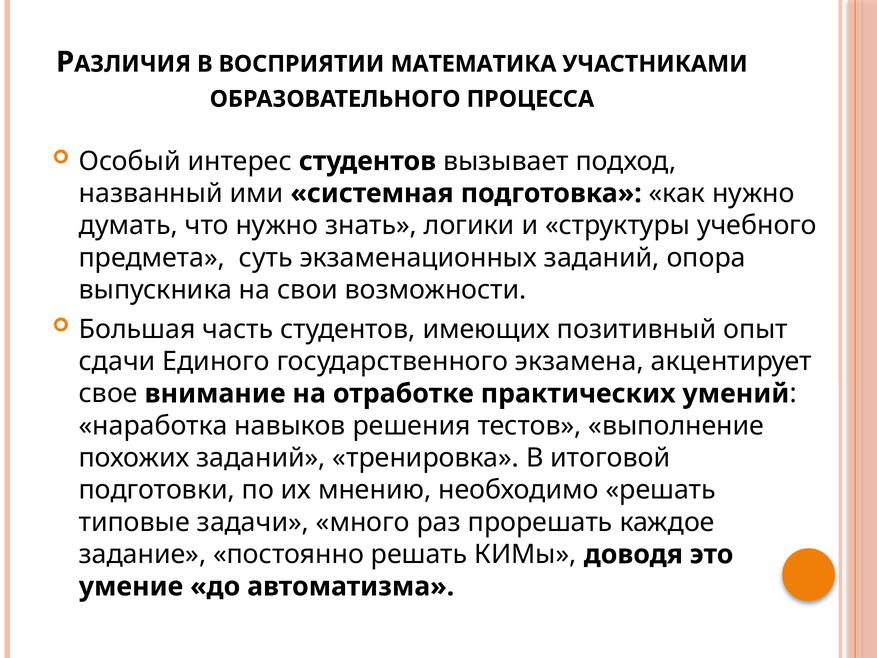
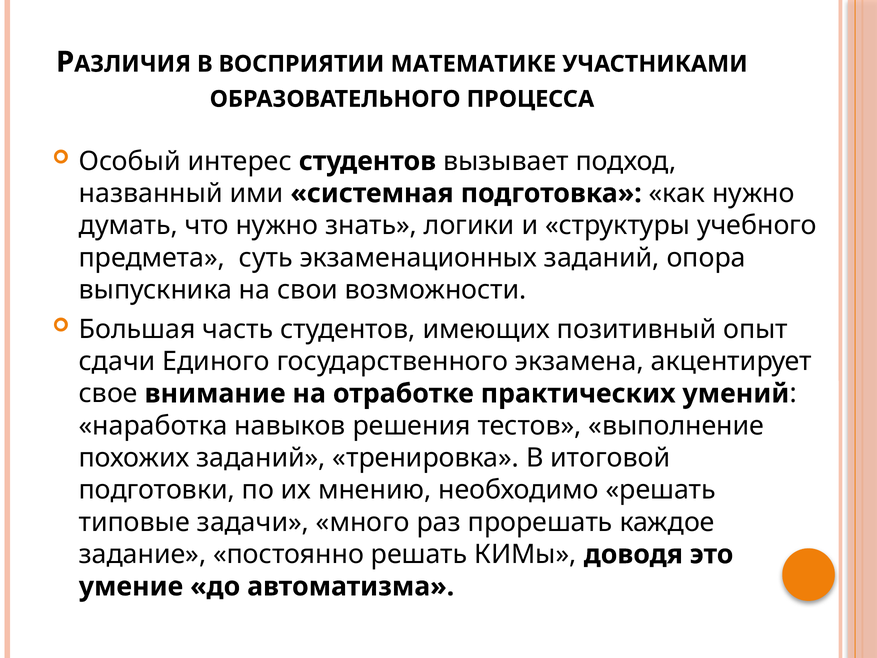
МАТЕМАТИКА: МАТЕМАТИКА -> МАТЕМАТИКЕ (473, 64)
